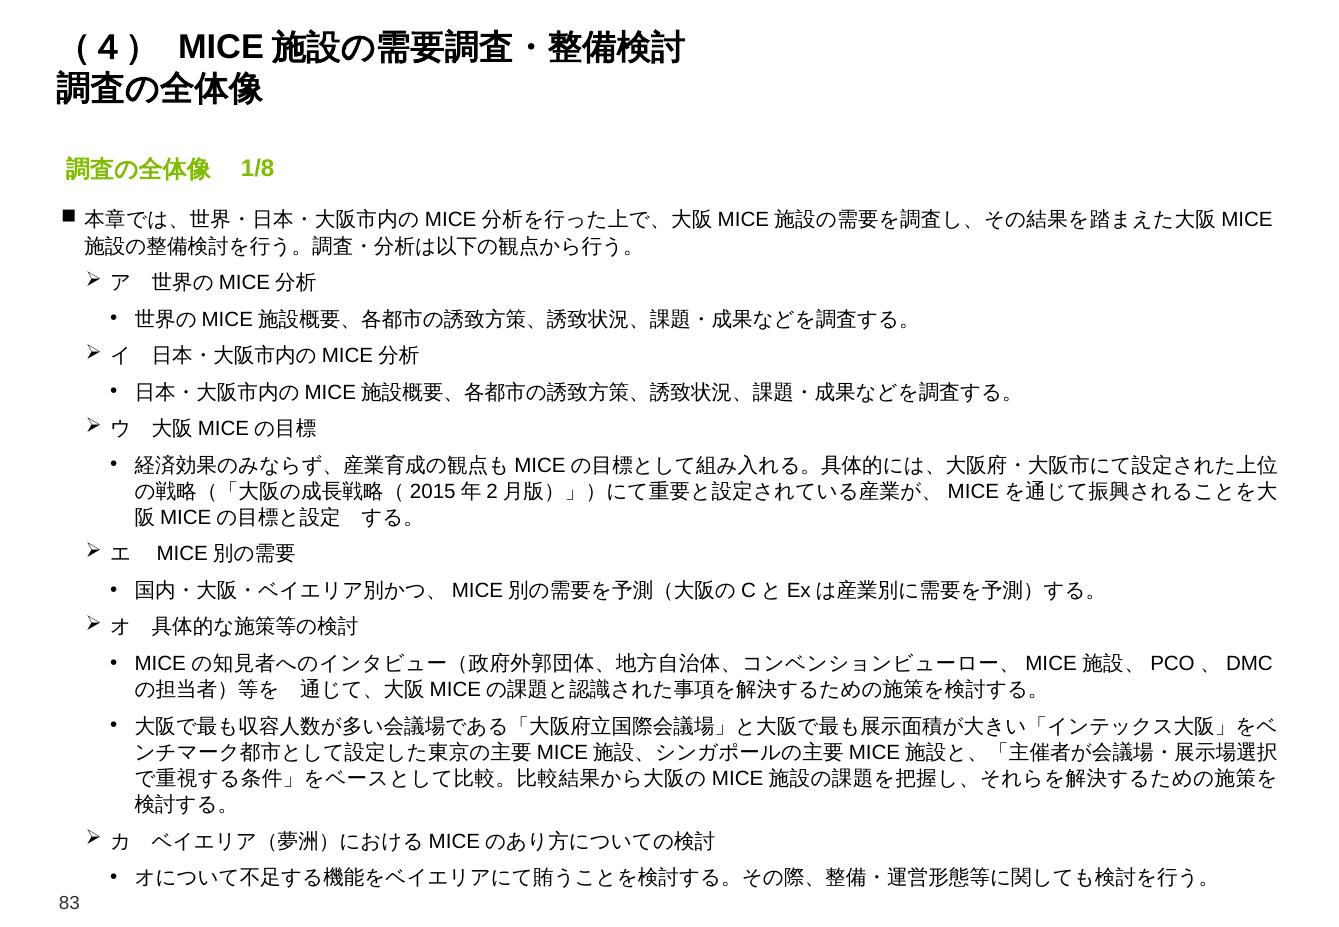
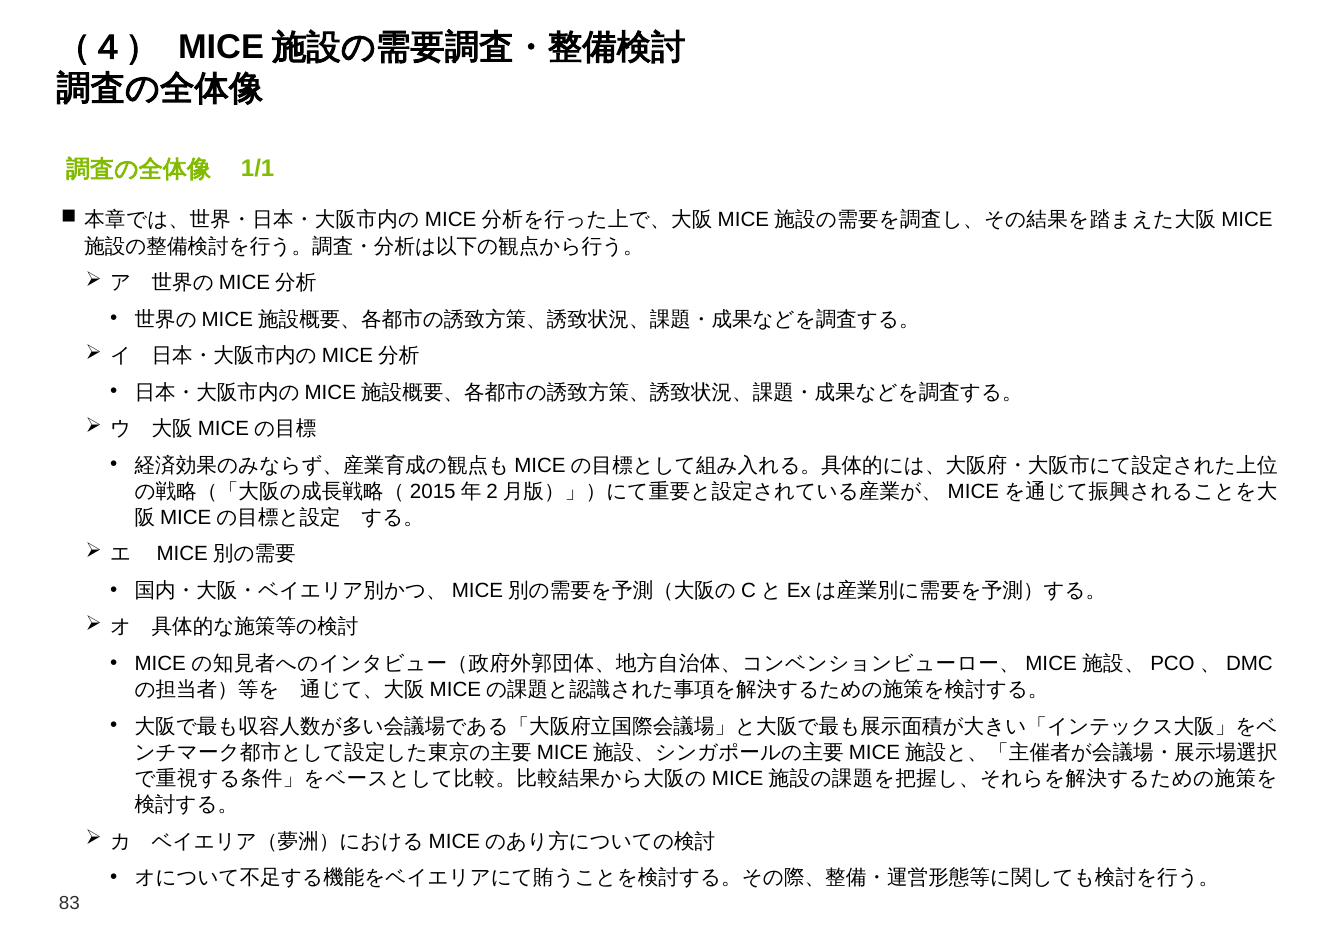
1/8: 1/8 -> 1/1 (258, 169)
